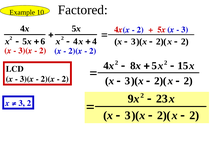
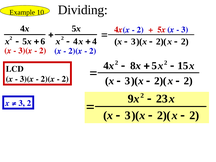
Factored: Factored -> Dividing (83, 10)
